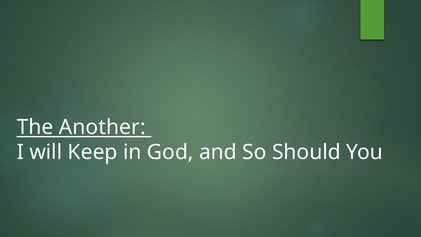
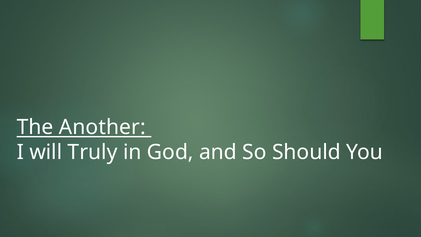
Keep: Keep -> Truly (93, 152)
